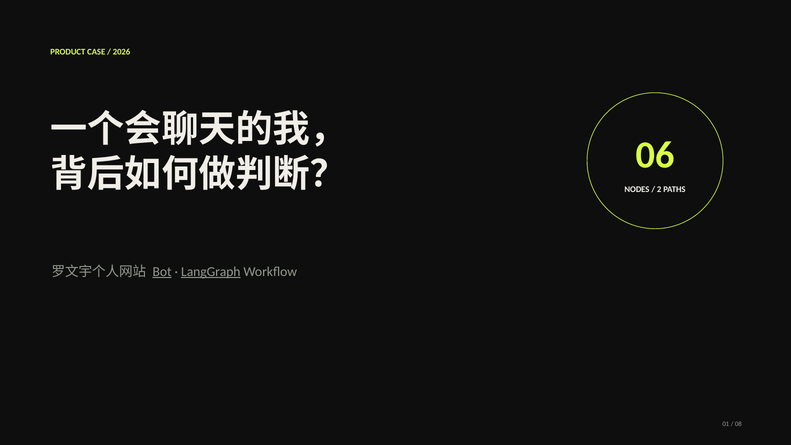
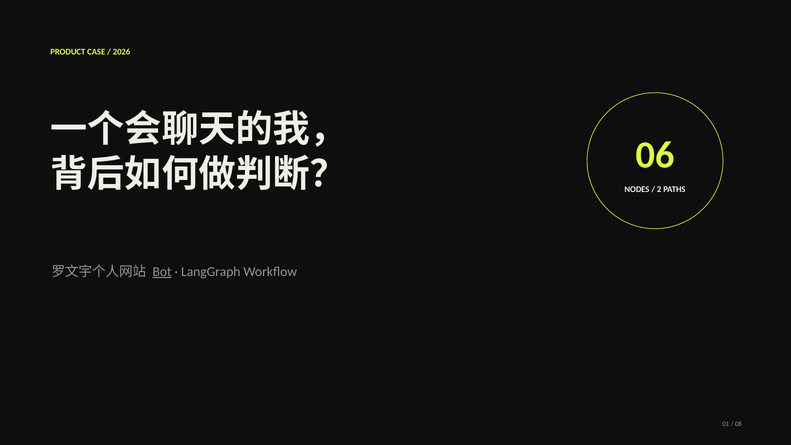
LangGraph underline: present -> none (211, 272)
